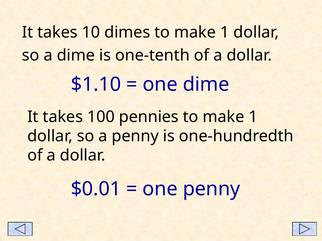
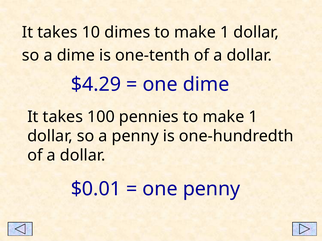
$1.10: $1.10 -> $4.29 (96, 85)
